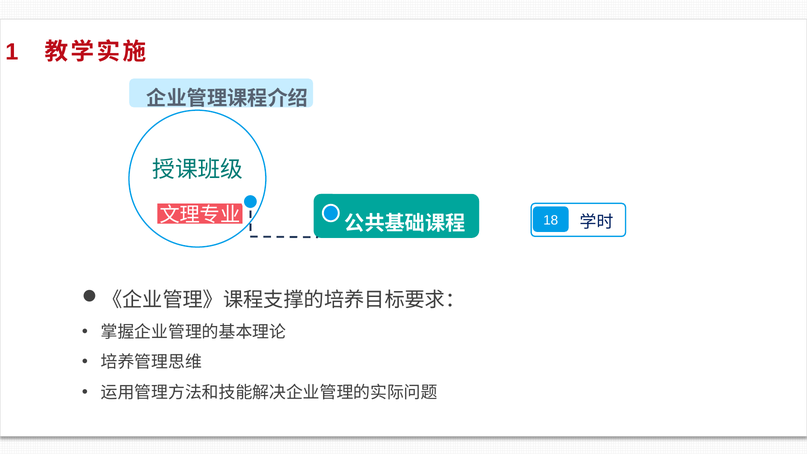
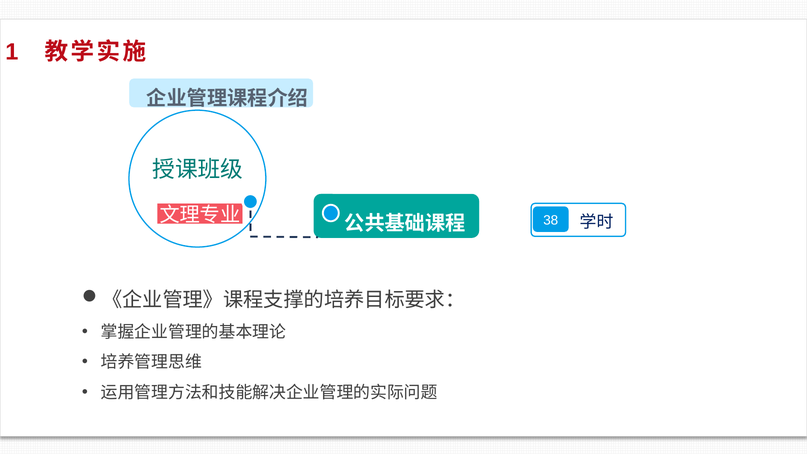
18: 18 -> 38 (551, 220)
